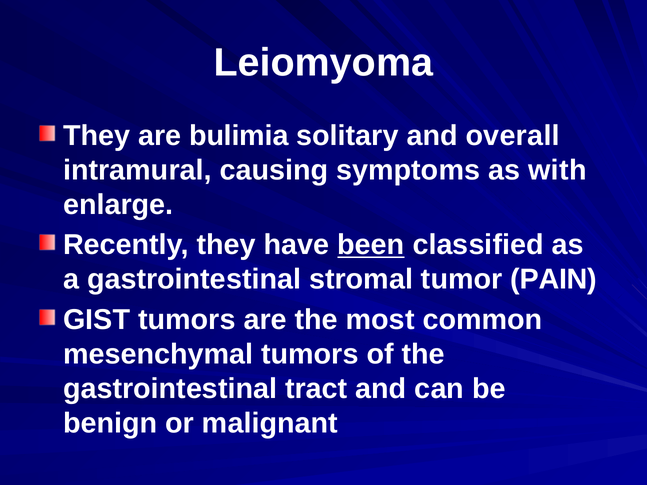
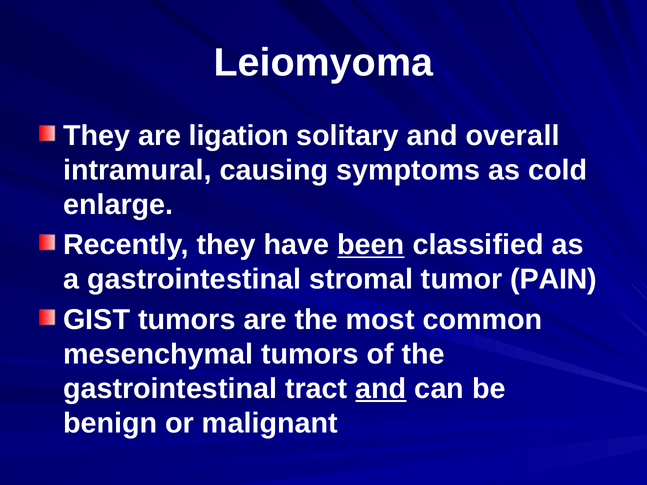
bulimia: bulimia -> ligation (239, 136)
with: with -> cold (558, 170)
and underline: none -> present (381, 389)
